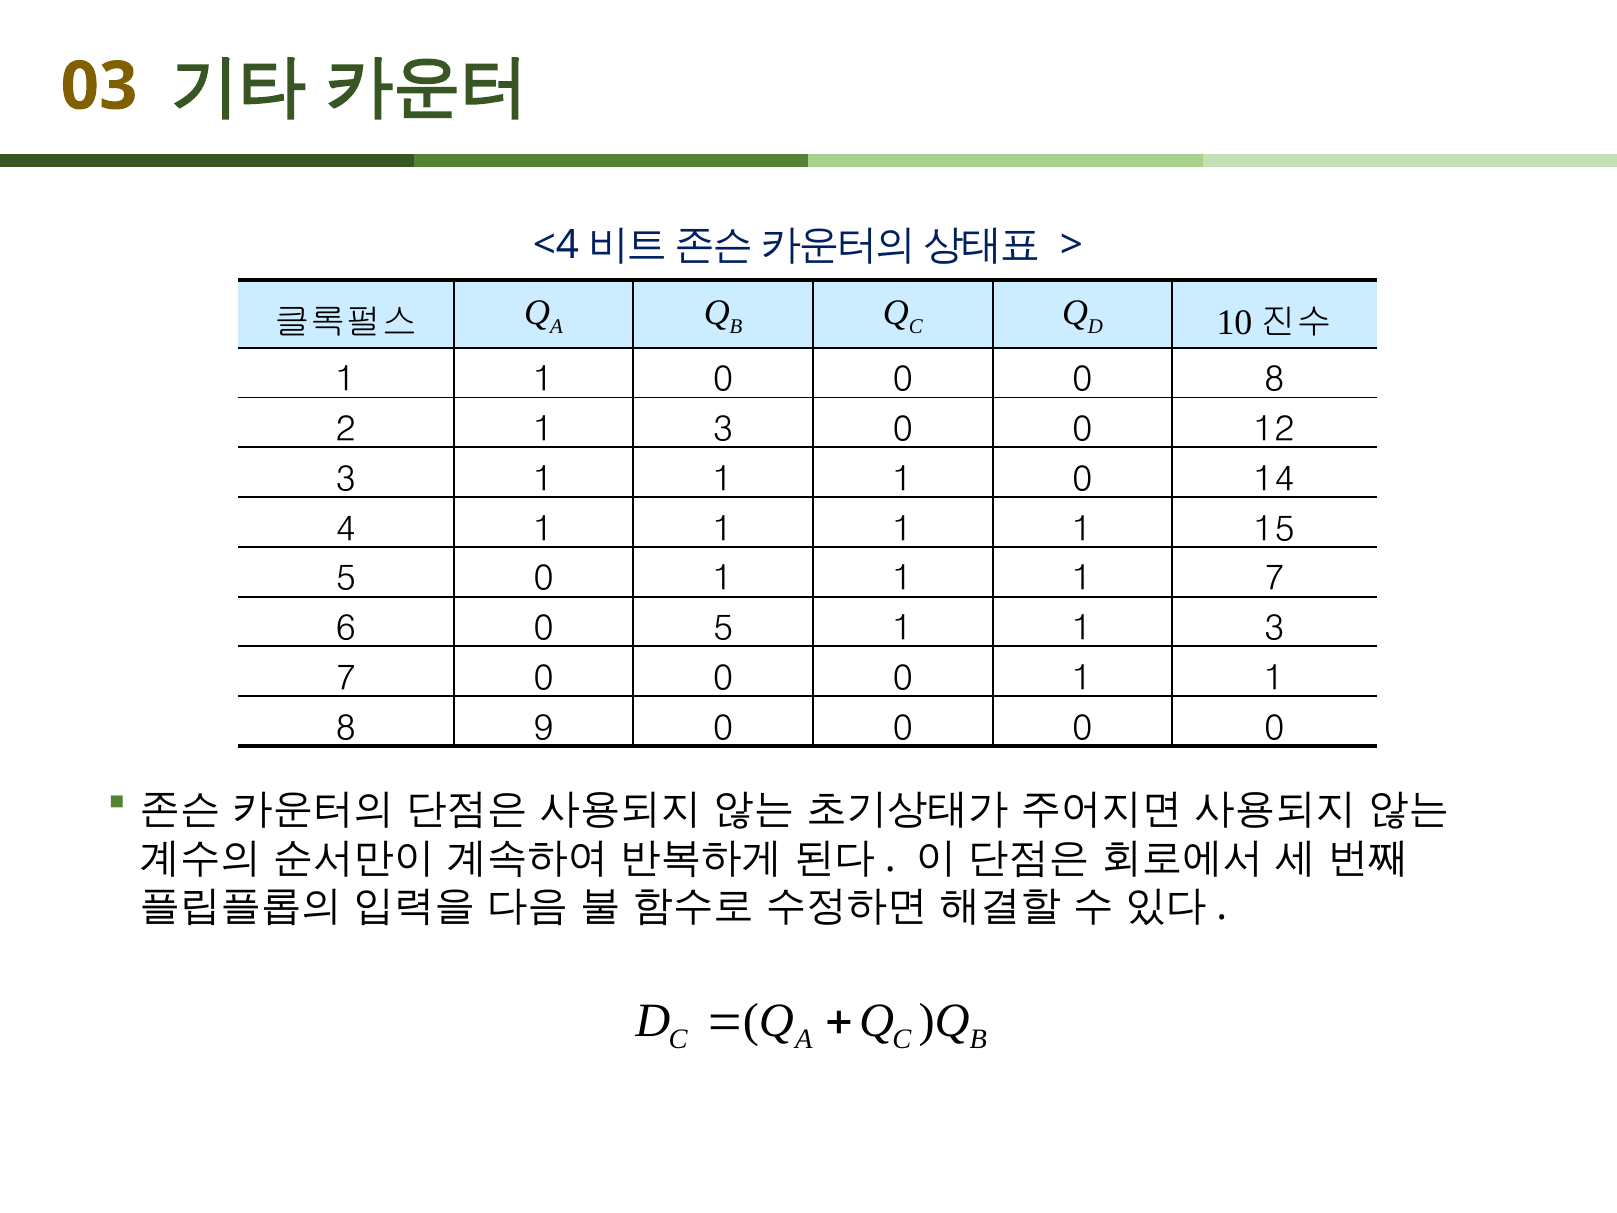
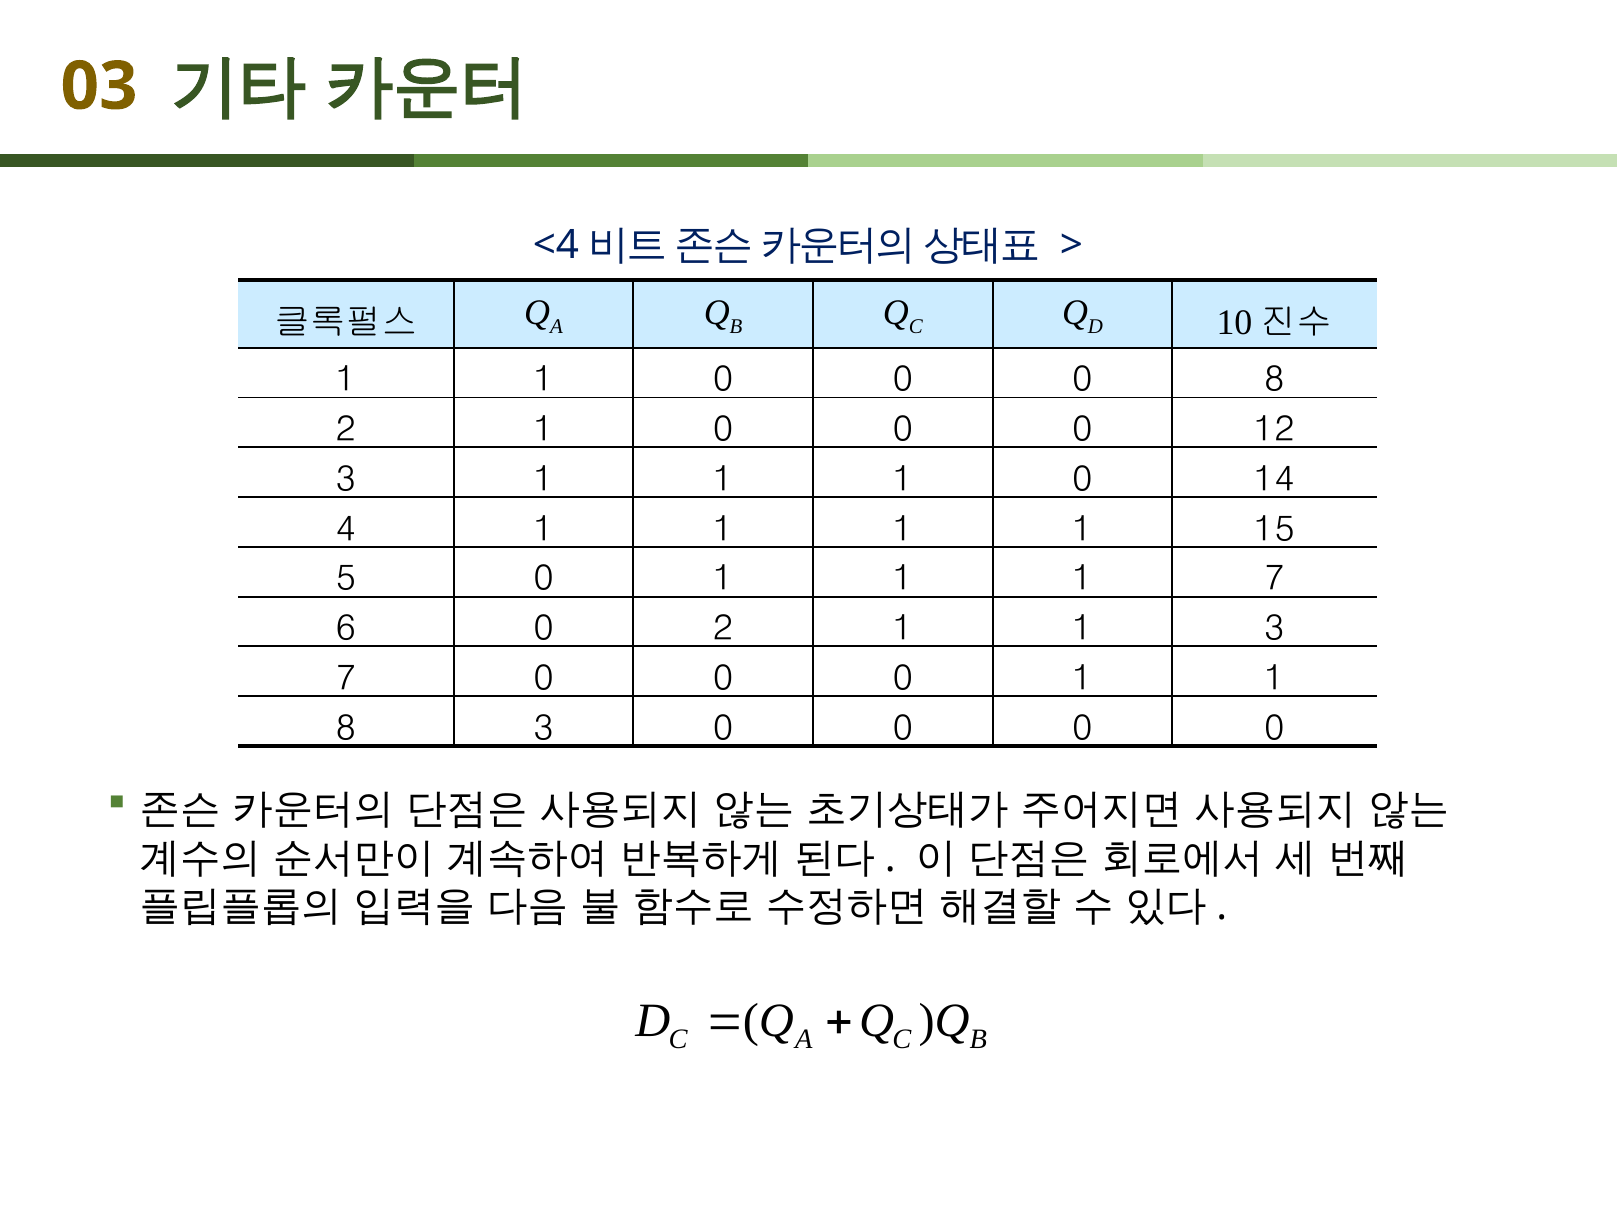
2 1 3: 3 -> 0 (723, 430)
0 5: 5 -> 2 (723, 629)
8 9: 9 -> 3 (544, 728)
